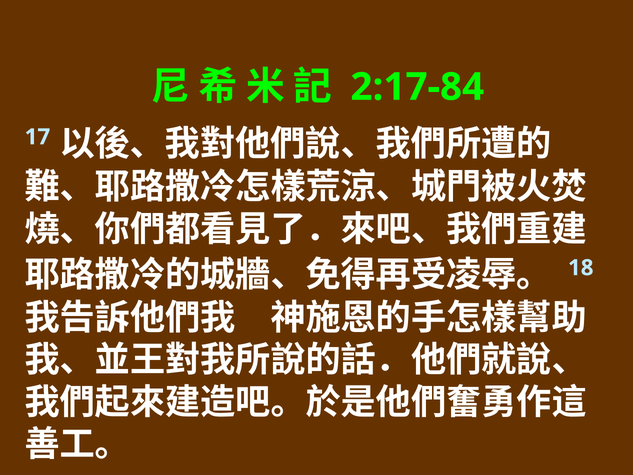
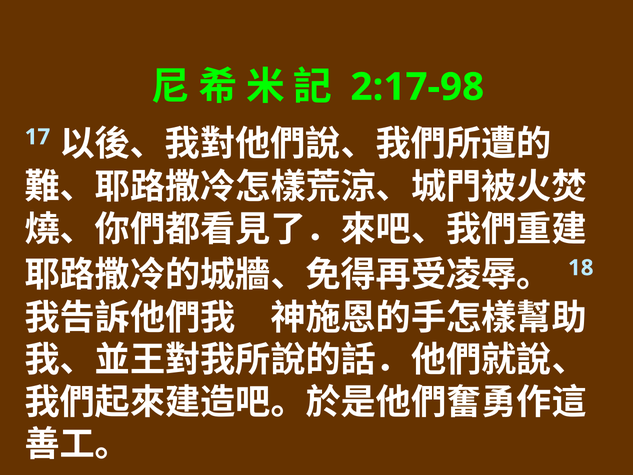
2:17-84: 2:17-84 -> 2:17-98 (417, 87)
